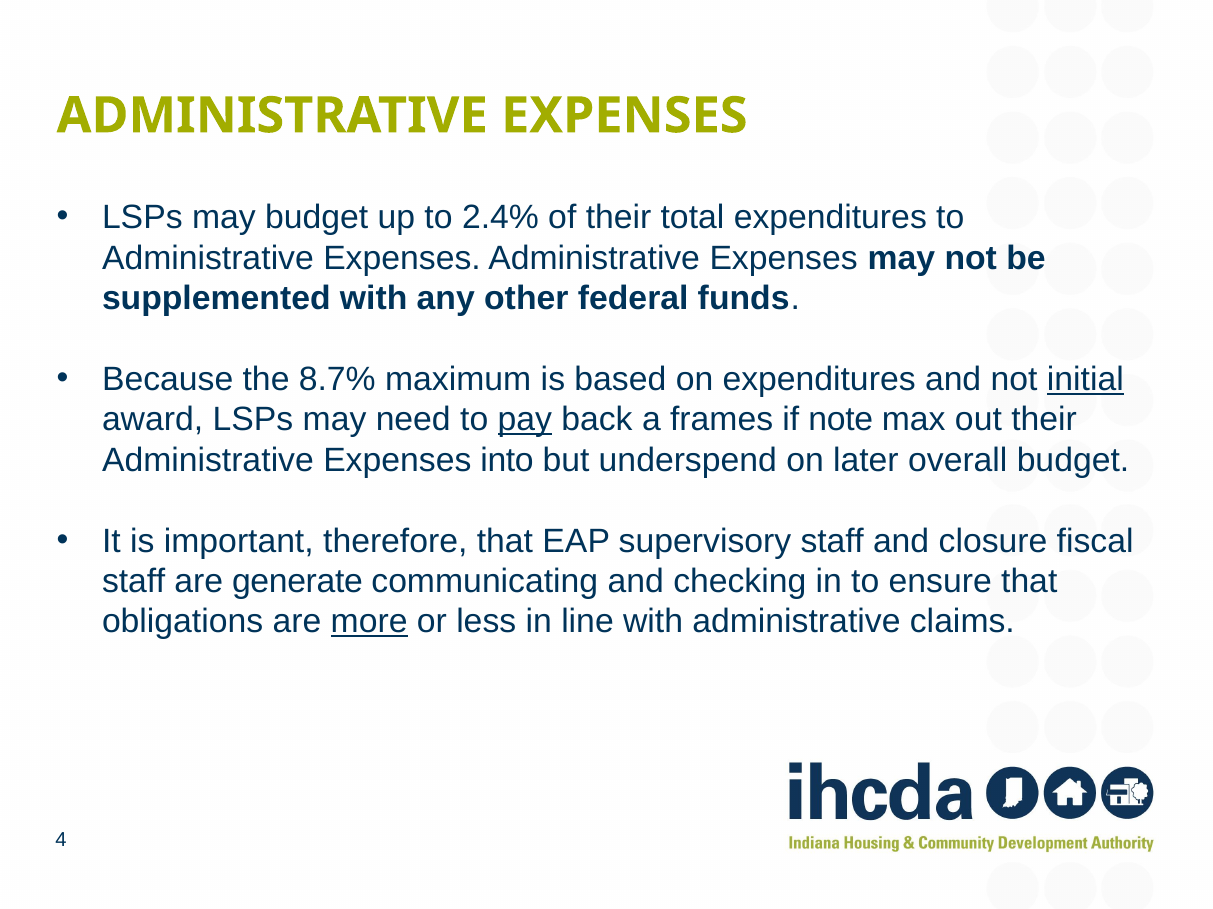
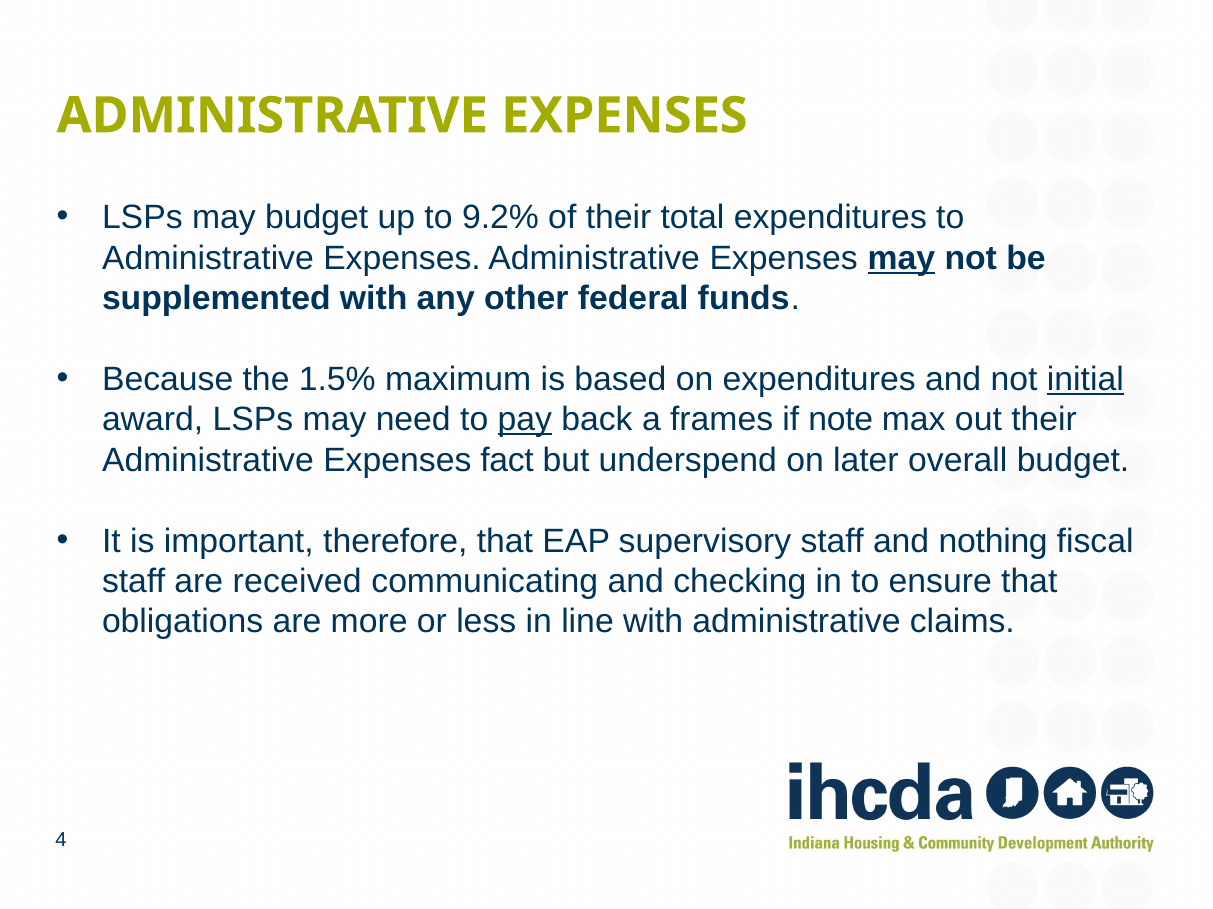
2.4%: 2.4% -> 9.2% (500, 218)
may underline: none -> present (901, 258)
8.7%: 8.7% -> 1.5% (337, 380)
into: into -> fact (507, 461)
closure: closure -> nothing (993, 541)
generate: generate -> received (297, 582)
more underline: present -> none (369, 622)
